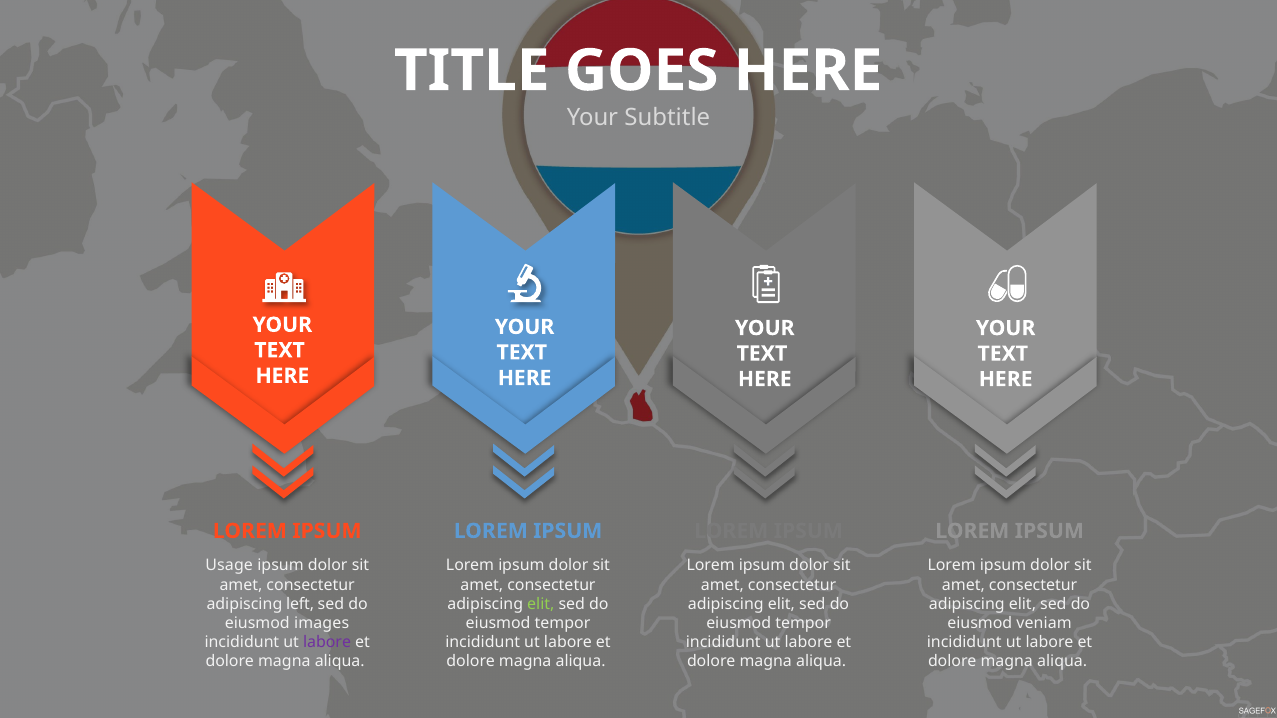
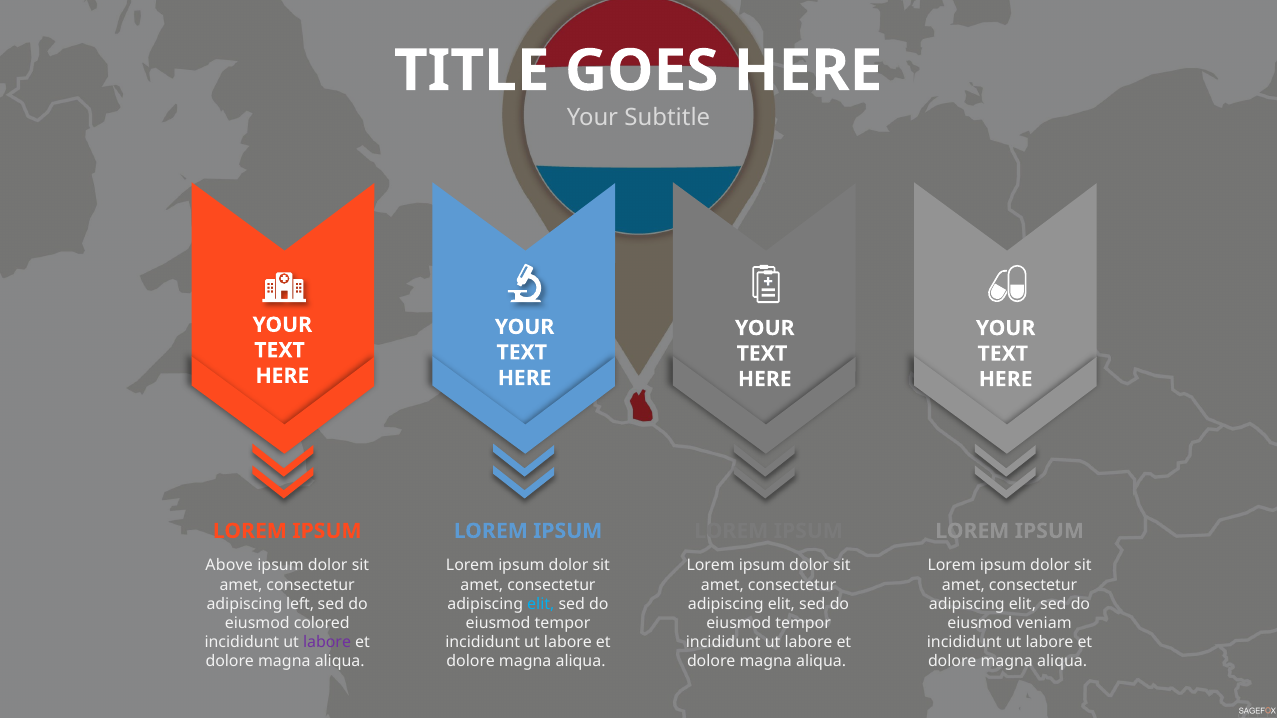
Usage: Usage -> Above (229, 566)
elit colour: light green -> light blue (541, 604)
images: images -> colored (322, 623)
